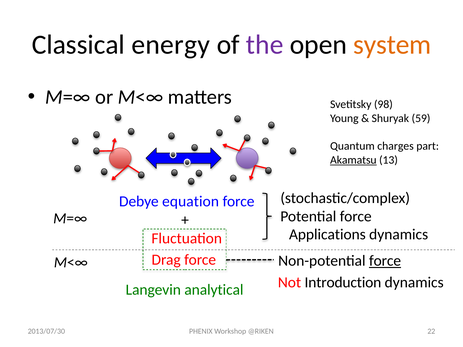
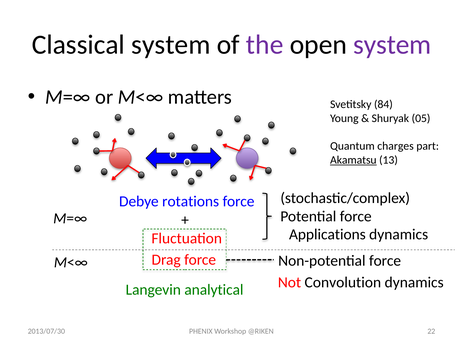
Classical energy: energy -> system (171, 45)
system colour: orange -> purple (392, 45)
98: 98 -> 84 (383, 105)
59: 59 -> 05 (421, 118)
equation: equation -> rotations (191, 202)
force underline: present -> none (385, 261)
Introduction: Introduction -> Convolution (343, 283)
